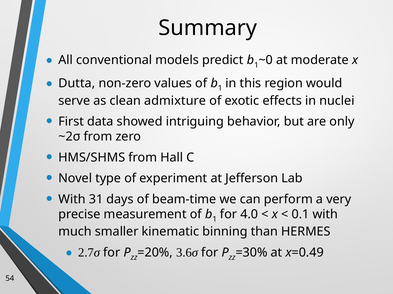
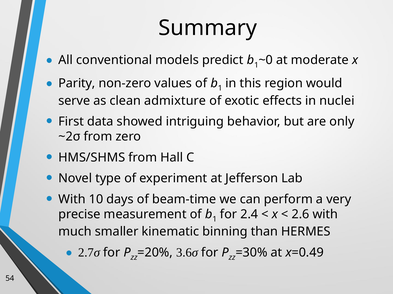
Dutta: Dutta -> Parity (77, 84)
31: 31 -> 10 (96, 200)
4.0: 4.0 -> 2.4 (249, 215)
0.1: 0.1 -> 2.6 (300, 215)
